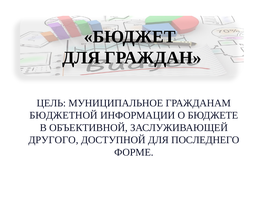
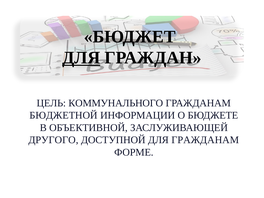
ДЛЯ underline: none -> present (81, 58)
МУНИЦИПАЛЬНОЕ: МУНИЦИПАЛЬНОЕ -> КОММУНАЛЬНОГО (116, 103)
ДЛЯ ПОСЛЕДНЕГО: ПОСЛЕДНЕГО -> ГРАЖДАНАМ (205, 140)
